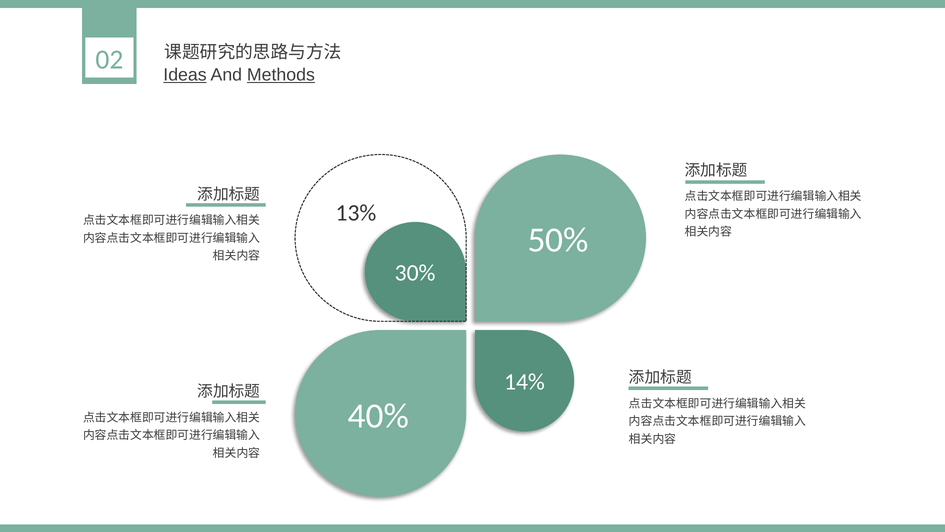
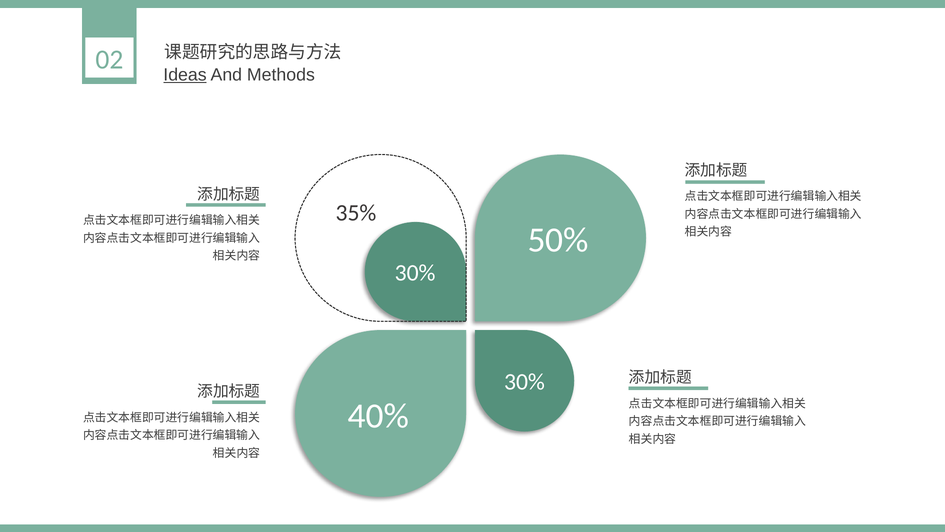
Methods underline: present -> none (281, 75)
13%: 13% -> 35% (356, 213)
14%: 14% -> 30% (524, 382)
